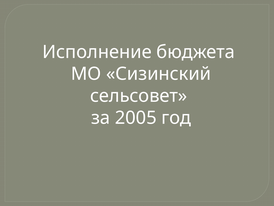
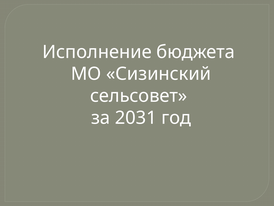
2005: 2005 -> 2031 (136, 118)
